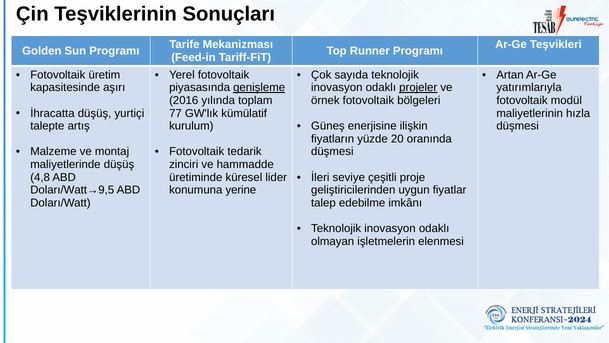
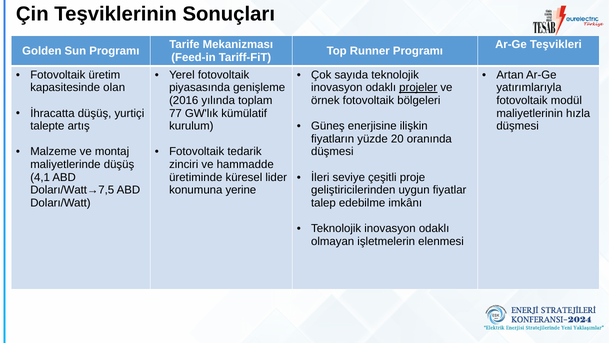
aşırı: aşırı -> olan (114, 88)
genişleme underline: present -> none (259, 88)
4,8: 4,8 -> 4,1 (40, 177)
Doları/Watt→9,5: Doları/Watt→9,5 -> Doları/Watt→7,5 (72, 190)
